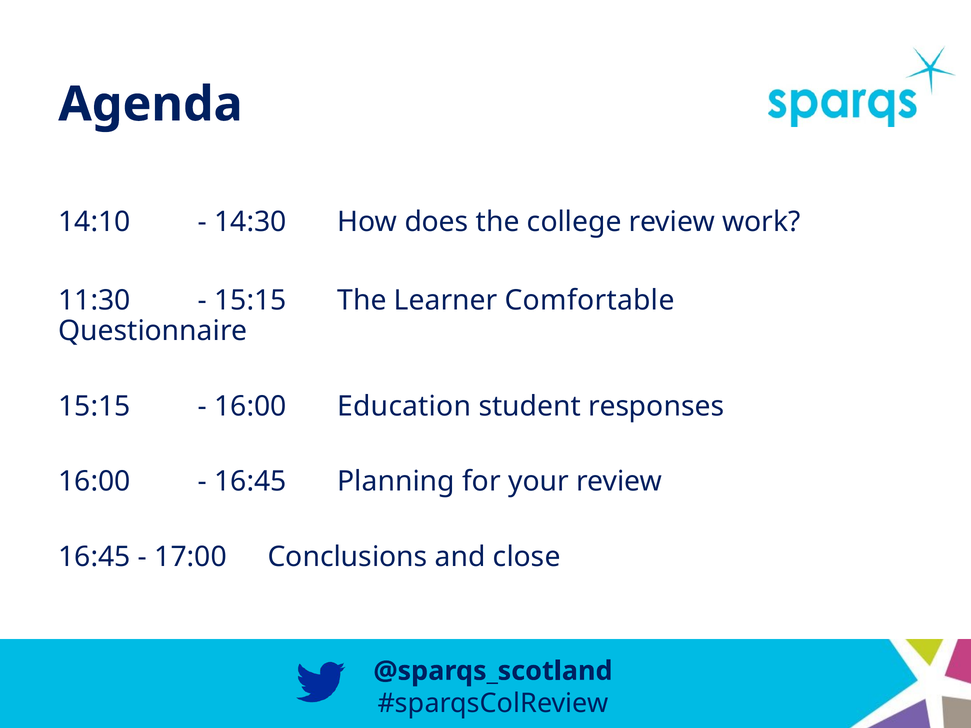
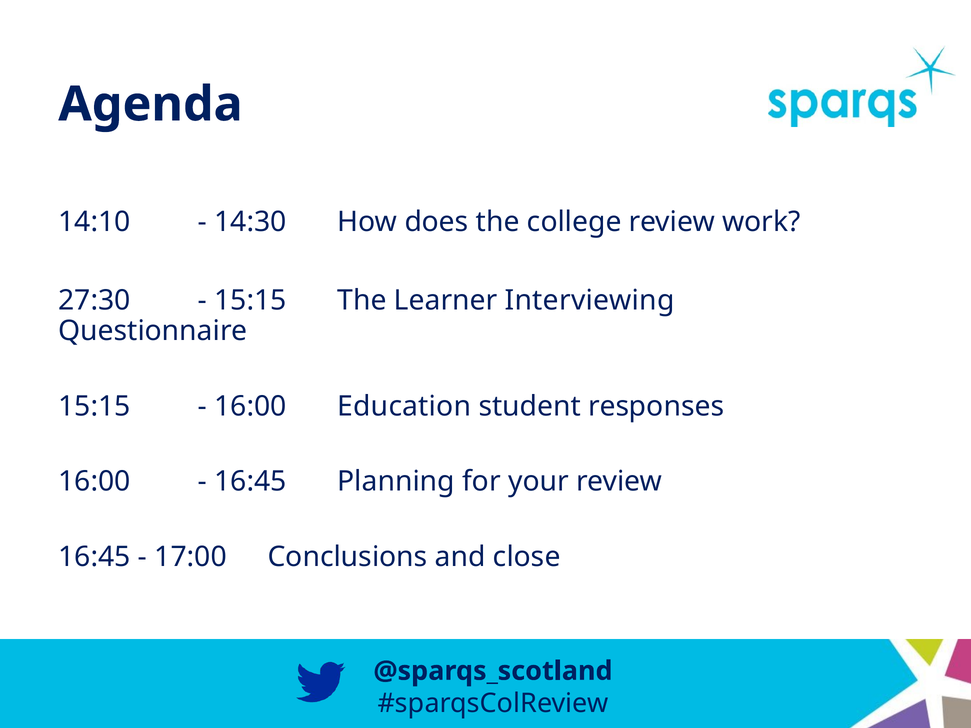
11:30: 11:30 -> 27:30 (94, 301)
Comfortable: Comfortable -> Interviewing (590, 301)
